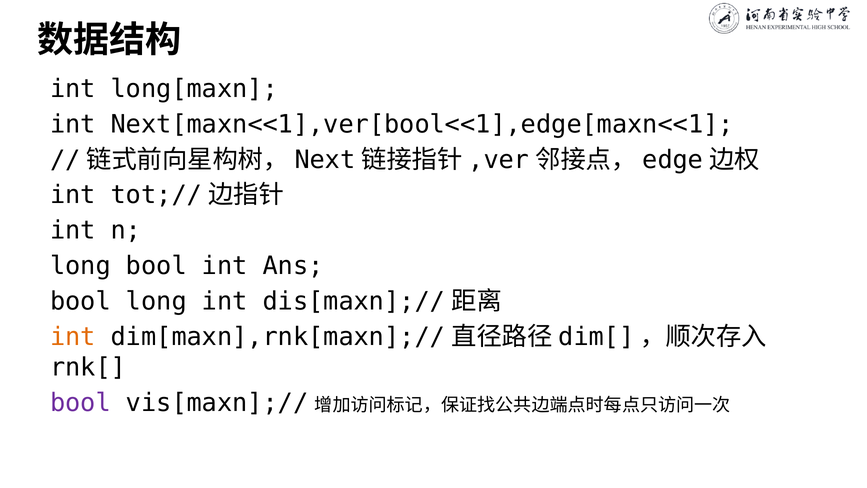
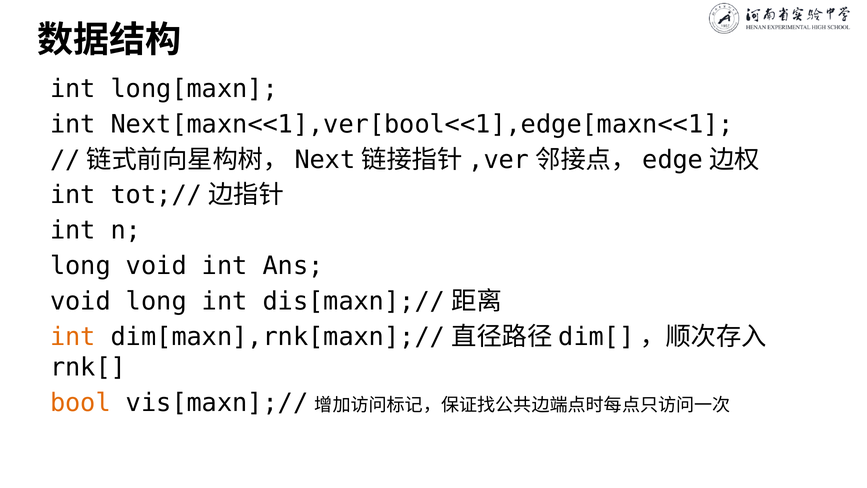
long bool: bool -> void (156, 266)
bool: bool -> void (80, 301)
bool colour: purple -> orange (80, 403)
